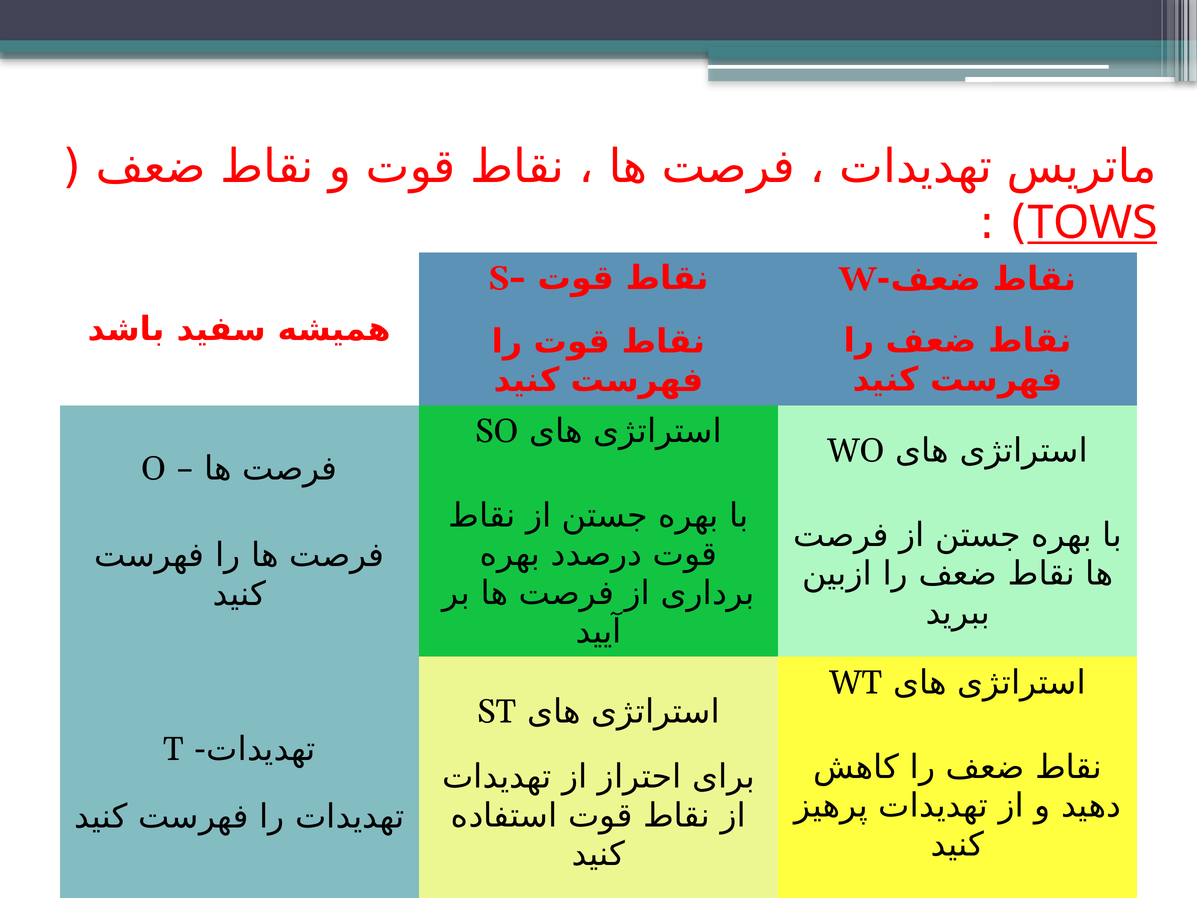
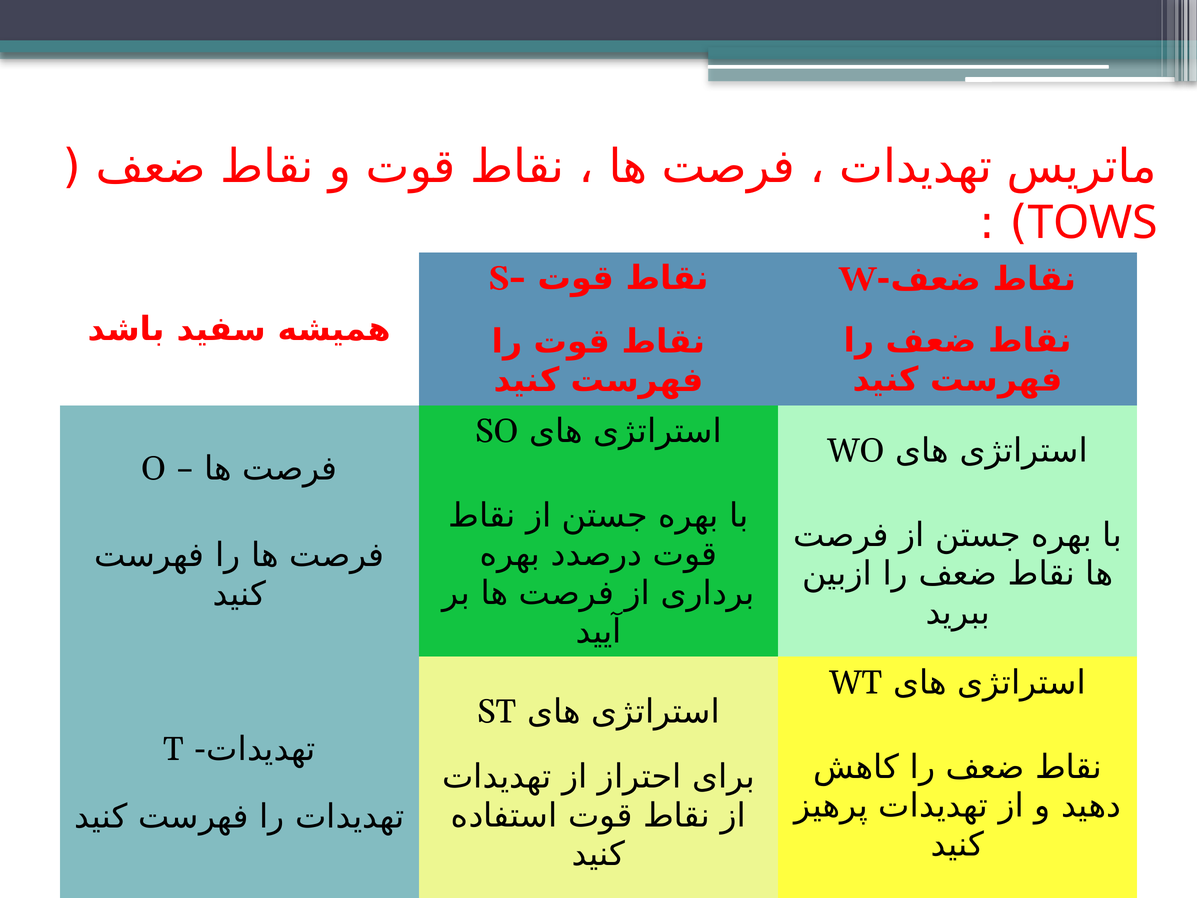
TOWS underline: present -> none (1093, 223)
